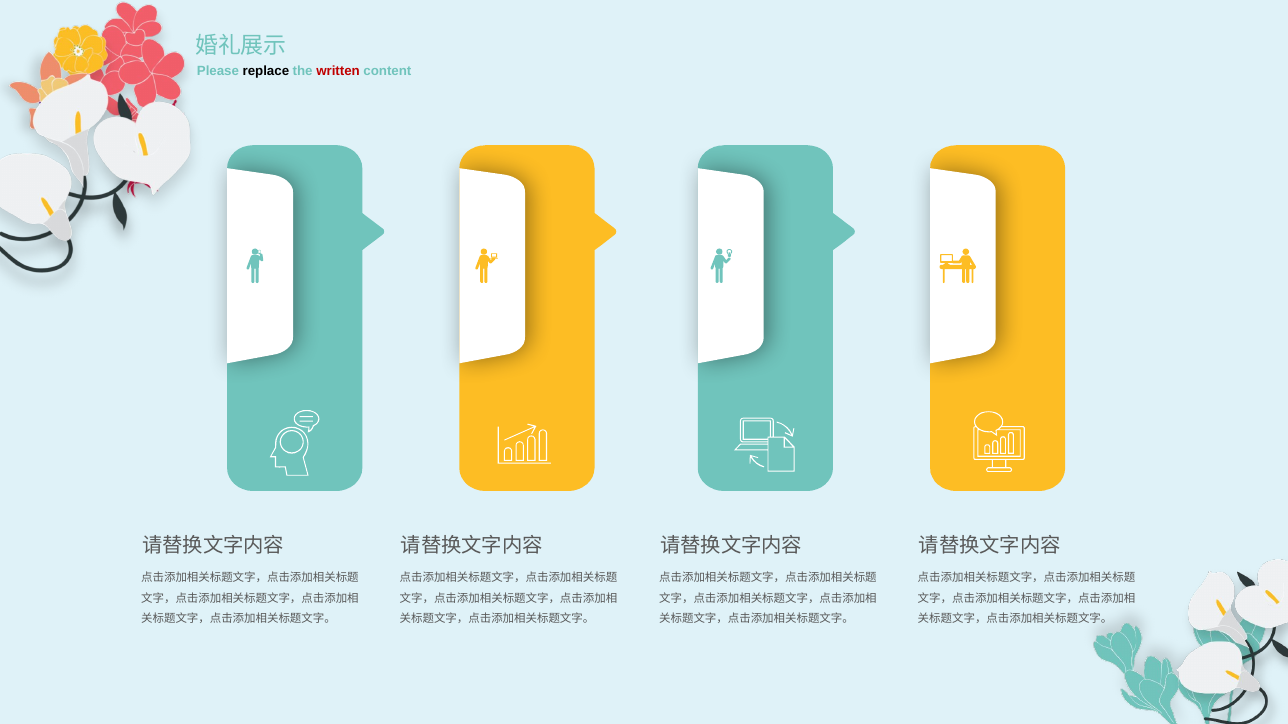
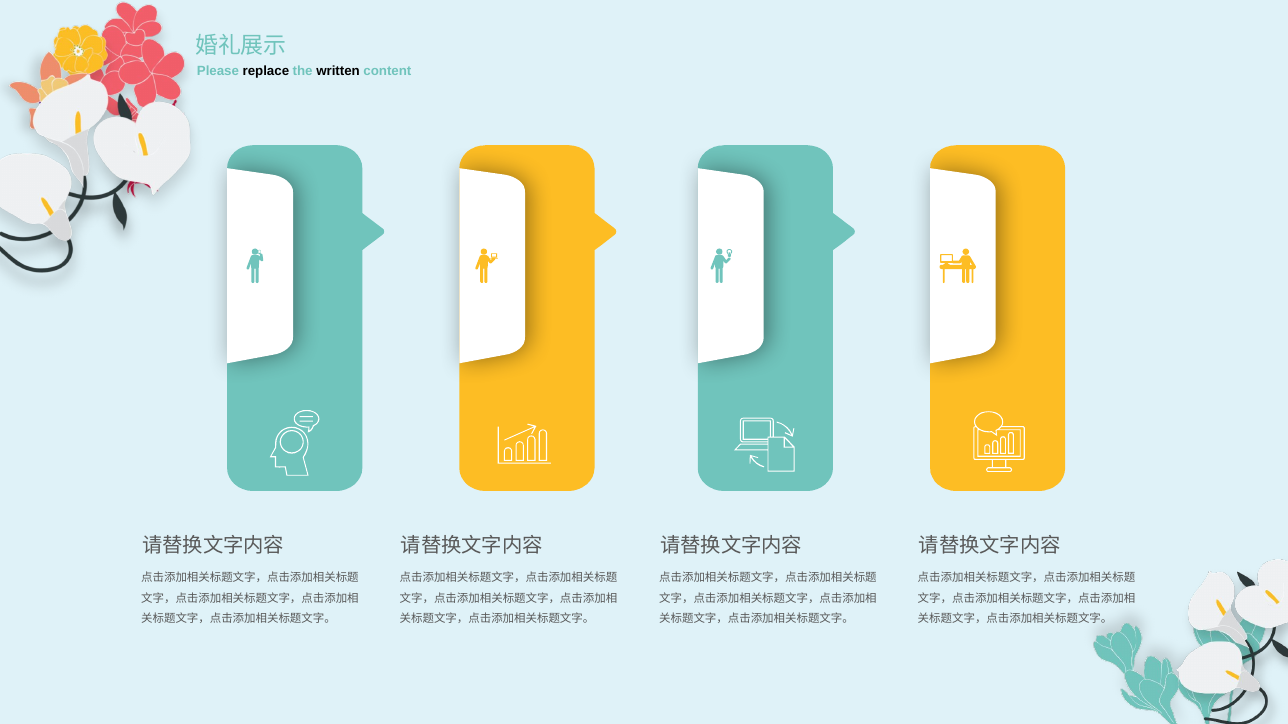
written colour: red -> black (338, 71)
